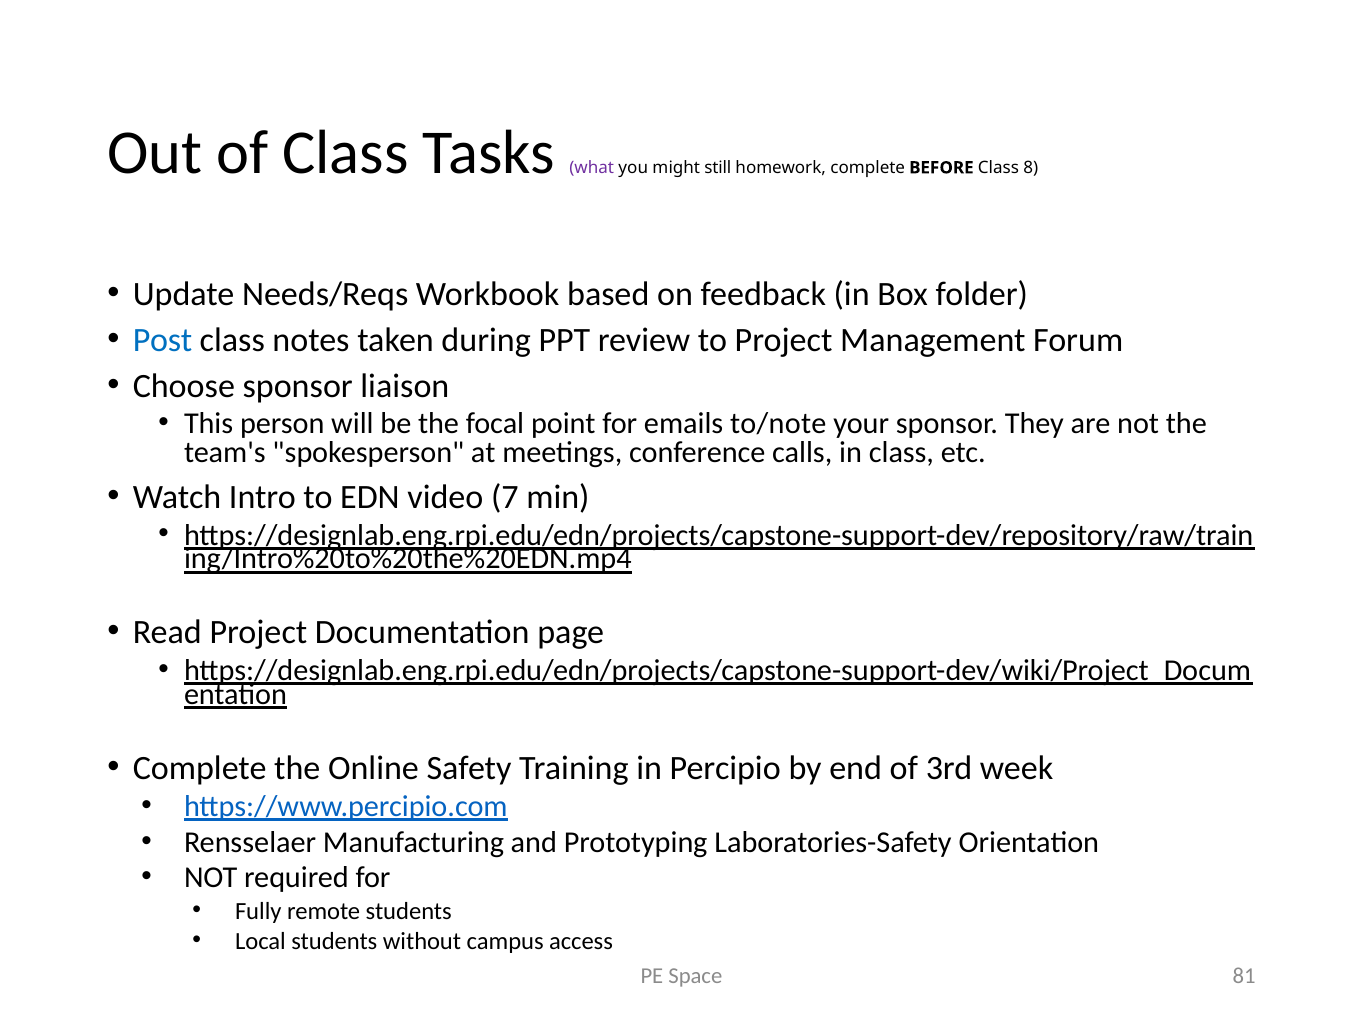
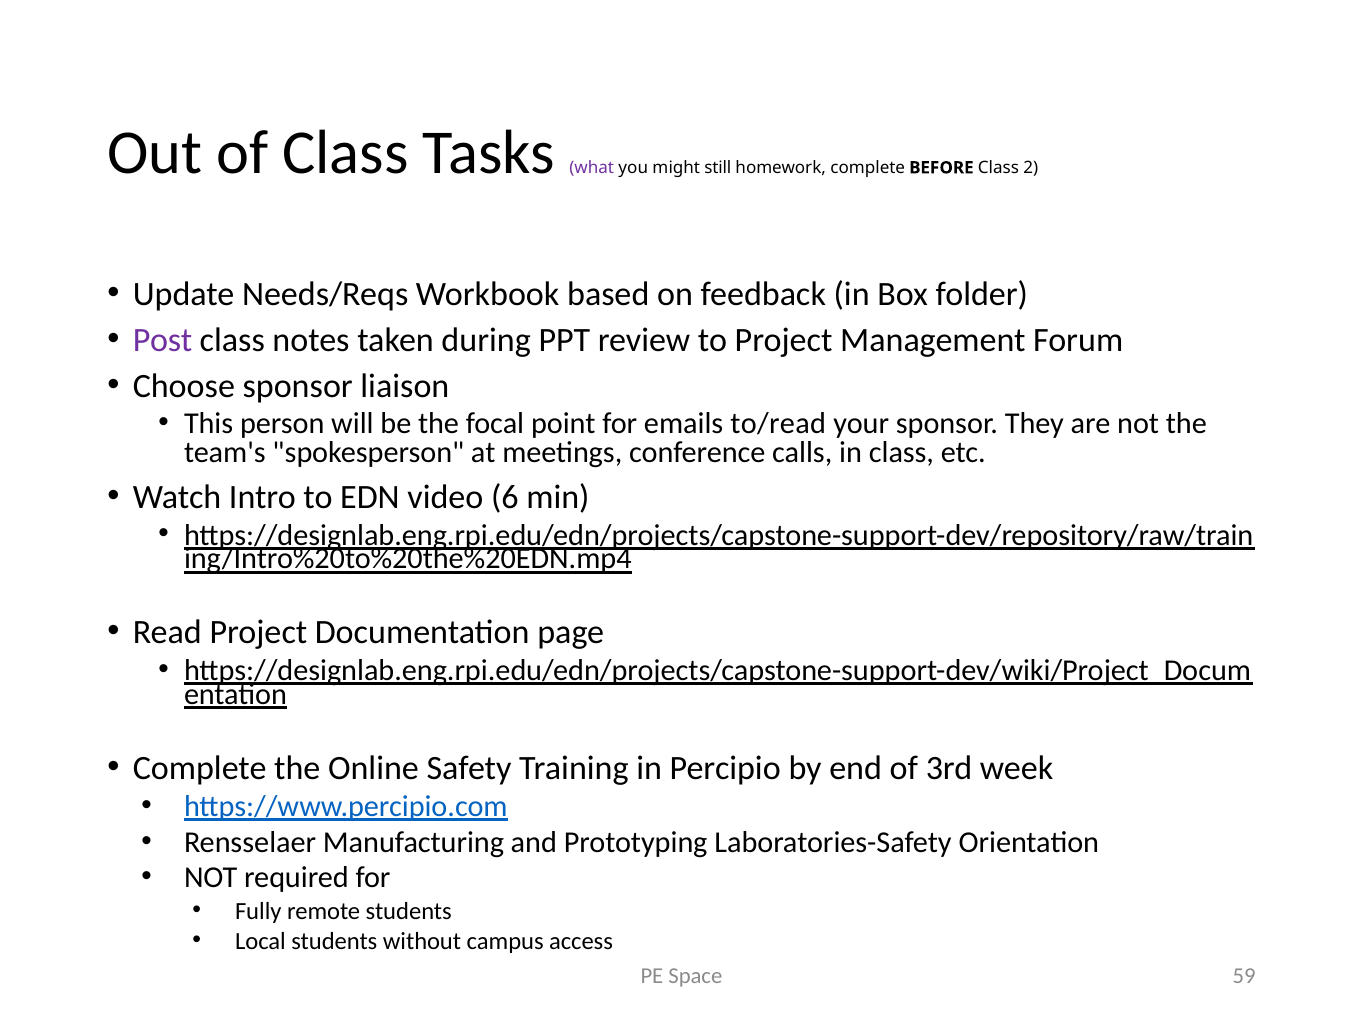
8: 8 -> 2 (1031, 168)
Post colour: blue -> purple (163, 340)
to/note: to/note -> to/read (778, 424)
7: 7 -> 6 (505, 497)
81: 81 -> 59 (1244, 976)
